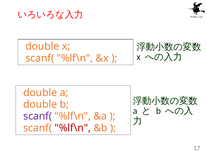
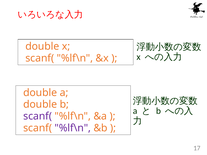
%lf\n colour: red -> purple (73, 128)
